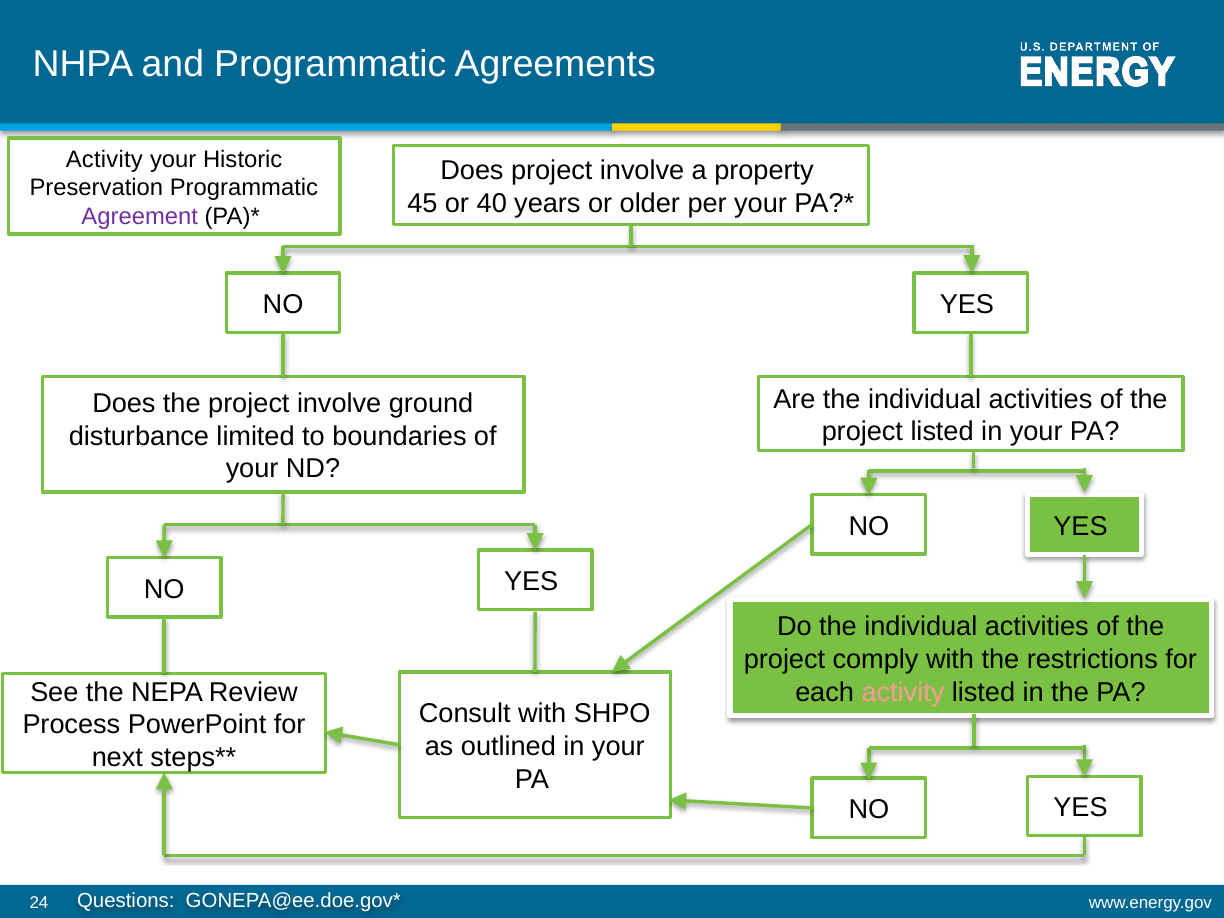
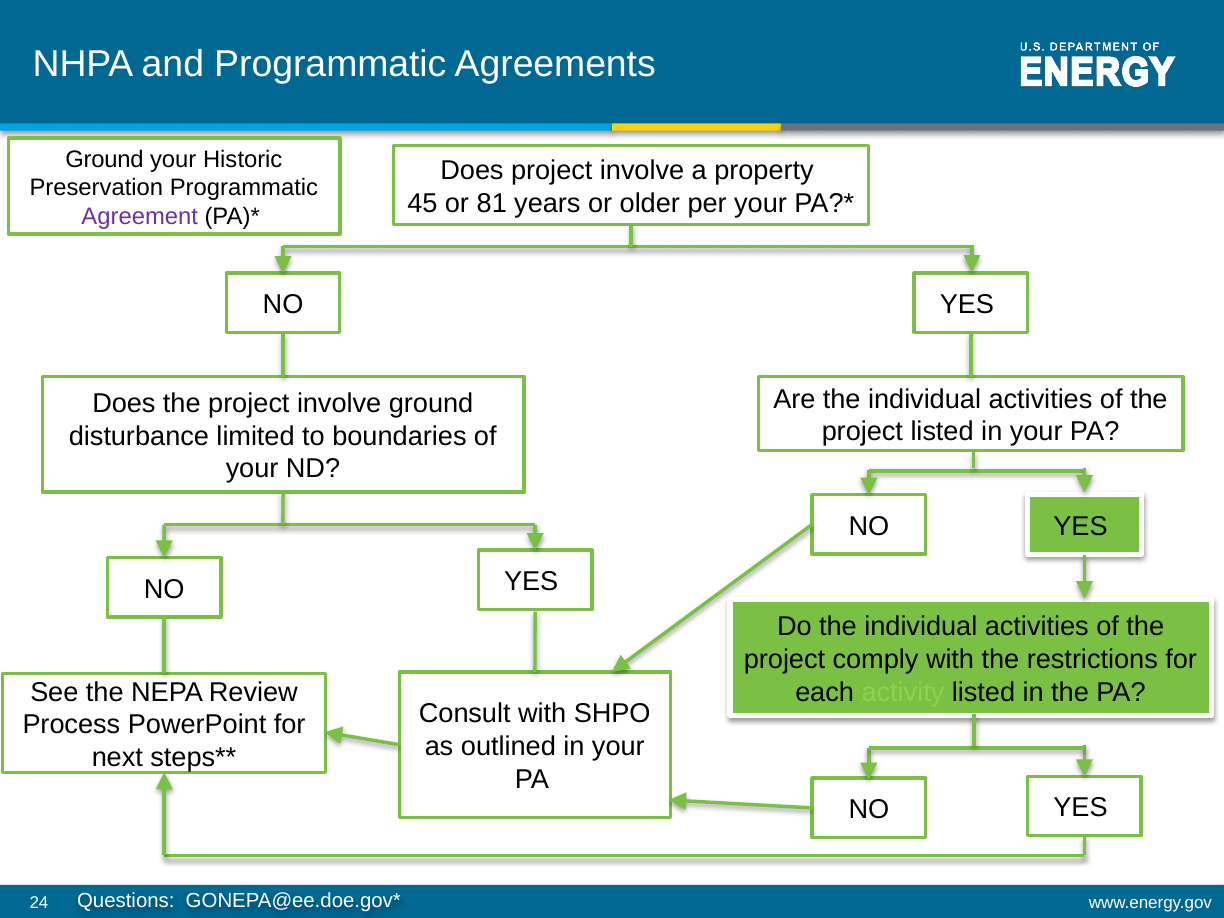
Activity: Activity -> Ground (105, 159)
40: 40 -> 81 (492, 203)
activity colour: pink -> light green (903, 692)
